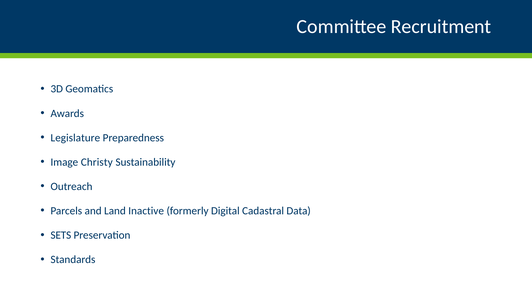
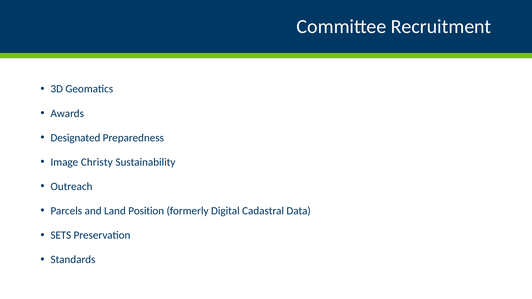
Legislature: Legislature -> Designated (75, 138)
Inactive: Inactive -> Position (146, 211)
